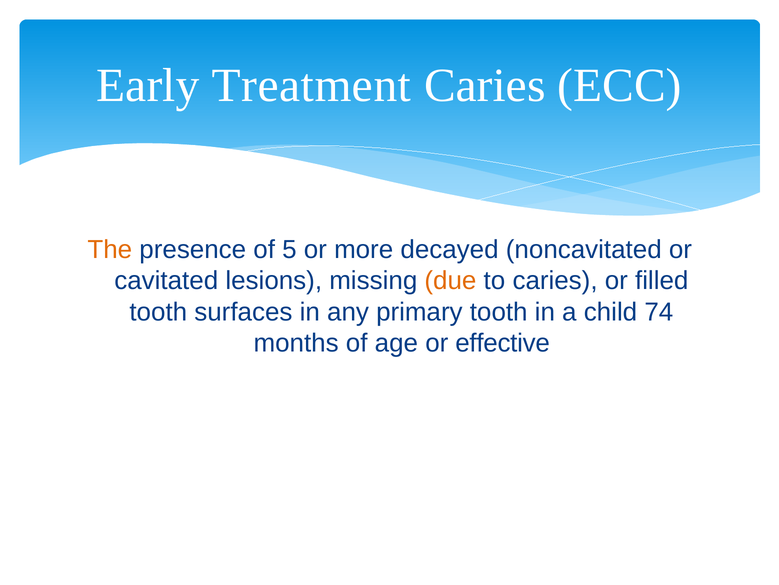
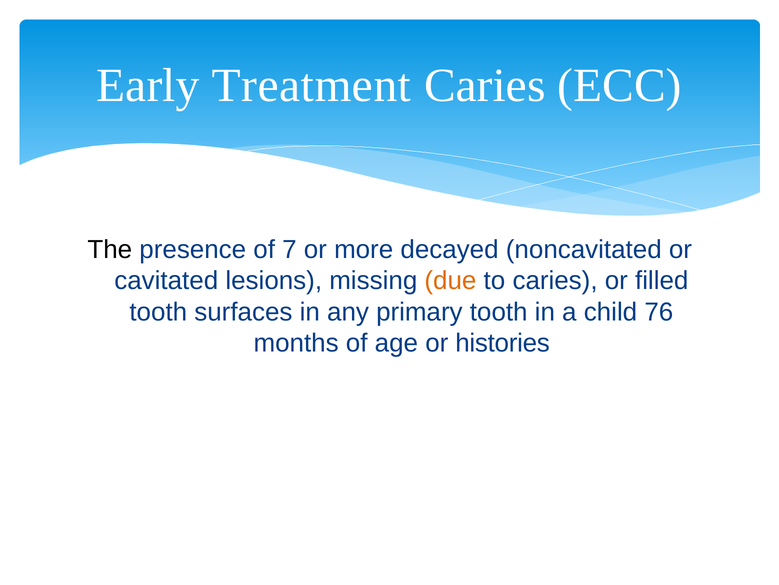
The colour: orange -> black (110, 249)
5: 5 -> 7 (289, 249)
74: 74 -> 76 (659, 312)
effective: effective -> histories (503, 343)
